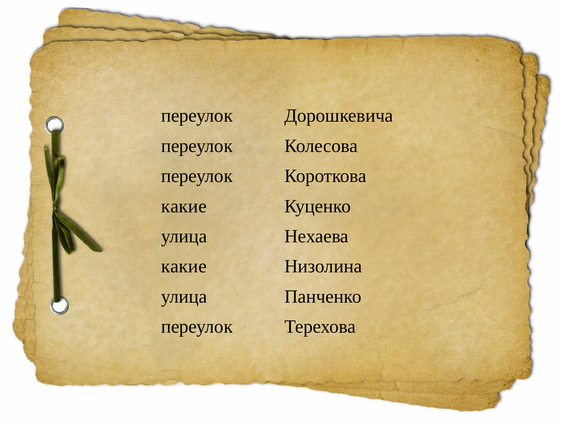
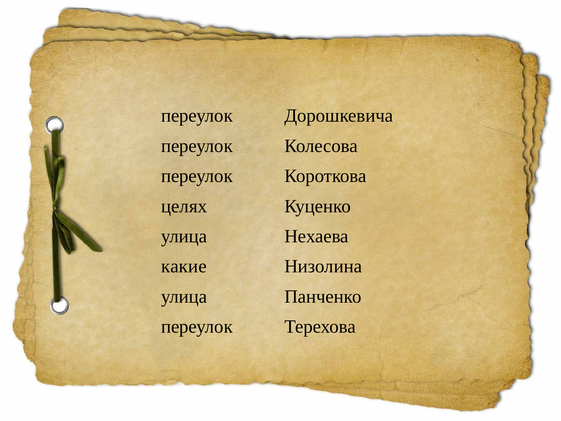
какие: какие -> целях (184, 206)
